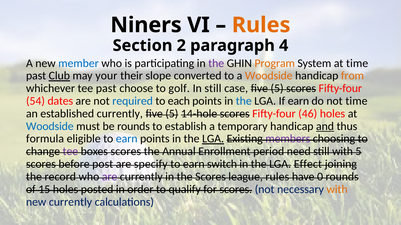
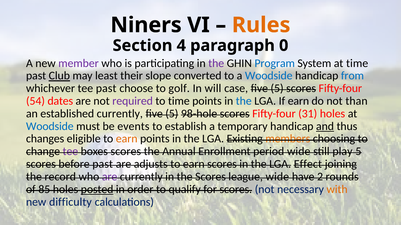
2: 2 -> 4 (181, 46)
4: 4 -> 0 (284, 46)
member colour: blue -> purple (79, 63)
Program colour: orange -> blue (275, 63)
your: your -> least (106, 76)
Woodside colour: orange -> blue (269, 76)
from colour: orange -> blue (352, 76)
In still: still -> will (213, 89)
required colour: blue -> purple (133, 101)
to each: each -> time (179, 101)
not time: time -> than (356, 101)
14-hole: 14-hole -> 98-hole (199, 114)
46: 46 -> 31 (308, 114)
be rounds: rounds -> events (133, 127)
formula: formula -> changes (45, 139)
earn colour: blue -> orange (127, 139)
LGA underline: present -> none (213, 139)
members colour: purple -> orange (288, 139)
period need: need -> wide (299, 152)
still with: with -> play (342, 152)
before post: post -> past (103, 164)
specify: specify -> adjusts (151, 164)
earn switch: switch -> scores (222, 164)
league rules: rules -> wide (277, 177)
0: 0 -> 2 (320, 177)
15: 15 -> 85 (44, 190)
posted underline: none -> present (97, 190)
new currently: currently -> difficulty (70, 202)
